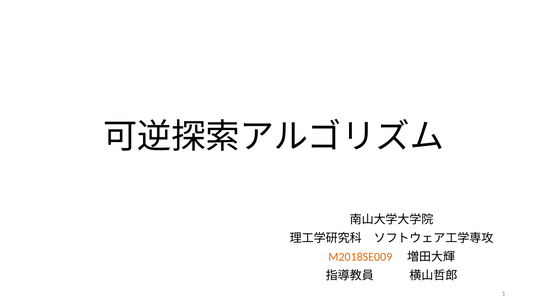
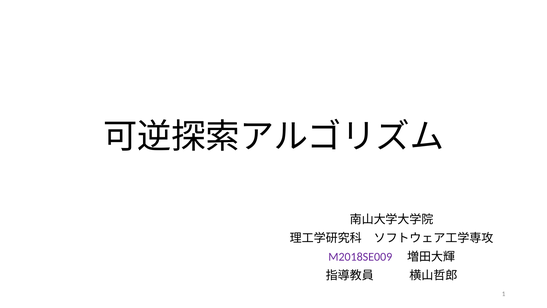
M2018SE009 colour: orange -> purple (360, 257)
